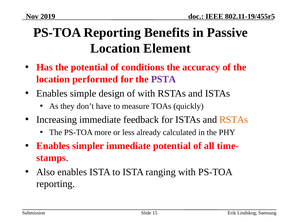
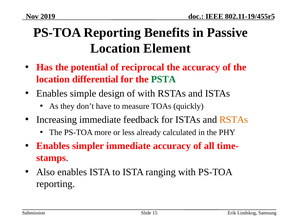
conditions: conditions -> reciprocal (143, 67)
performed: performed -> differential (95, 79)
PSTA colour: purple -> green (163, 79)
immediate potential: potential -> accuracy (172, 146)
